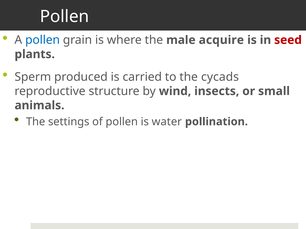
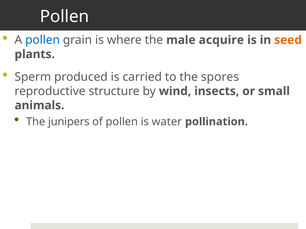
seed colour: red -> orange (288, 40)
cycads: cycads -> spores (220, 77)
settings: settings -> junipers (69, 122)
